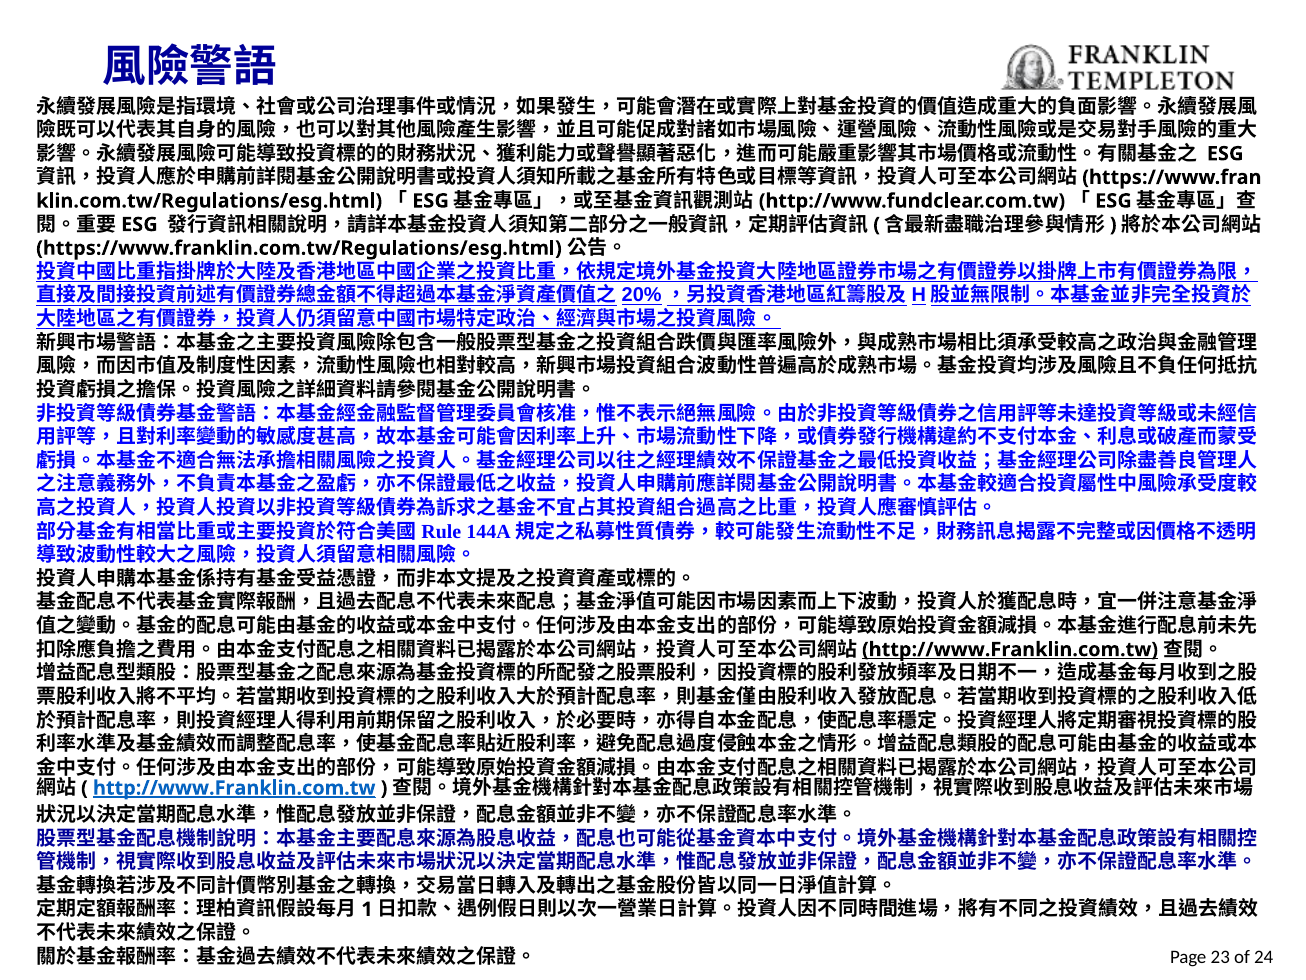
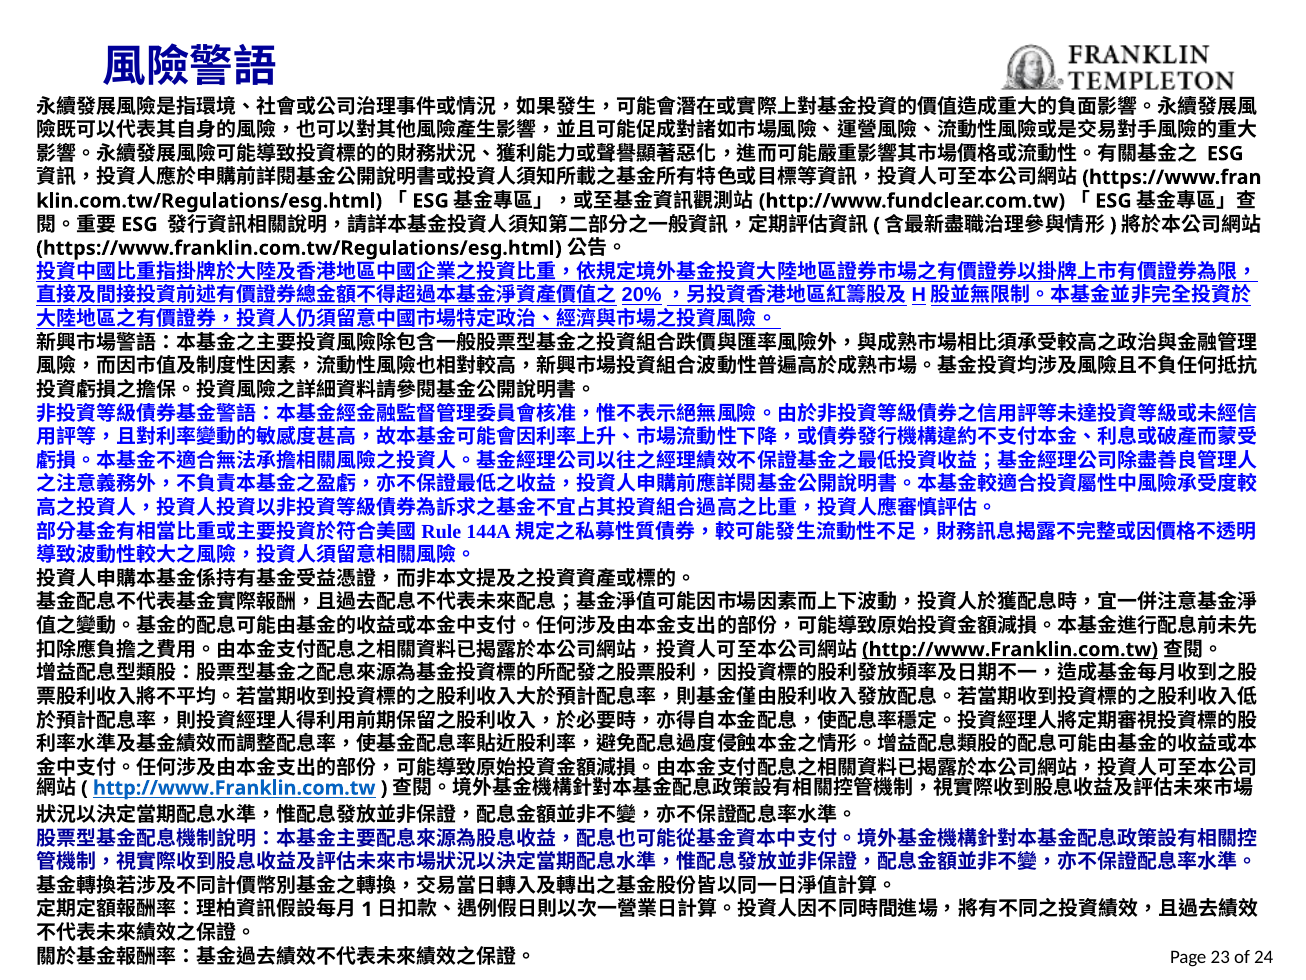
http://www.Franklin.com.tw underline: present -> none (234, 788)
